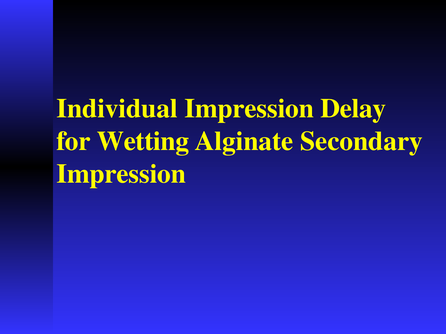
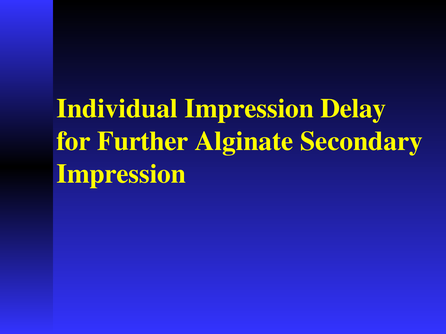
Wetting: Wetting -> Further (143, 141)
